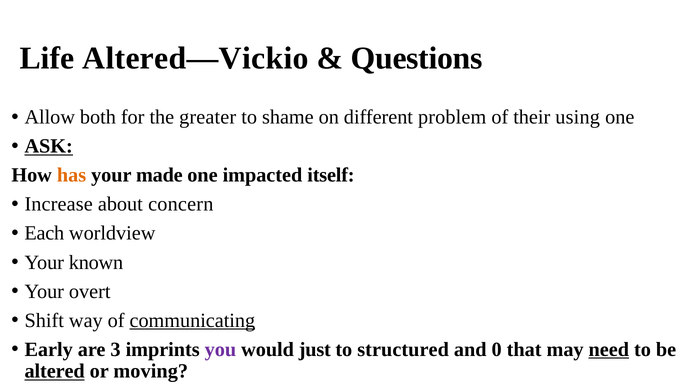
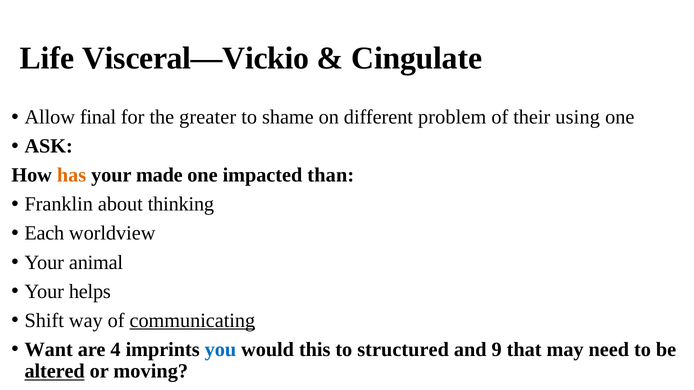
Altered—Vickio: Altered—Vickio -> Visceral—Vickio (196, 58)
Questions: Questions -> Cingulate (417, 58)
both: both -> final (98, 117)
ASK underline: present -> none (49, 146)
itself: itself -> than (331, 175)
Increase: Increase -> Franklin (59, 204)
concern: concern -> thinking (181, 204)
known: known -> animal (96, 263)
overt: overt -> helps (90, 292)
Early: Early -> Want (49, 350)
3: 3 -> 4 (116, 350)
you colour: purple -> blue (220, 350)
just: just -> this (315, 350)
0: 0 -> 9 (497, 350)
need underline: present -> none (609, 350)
